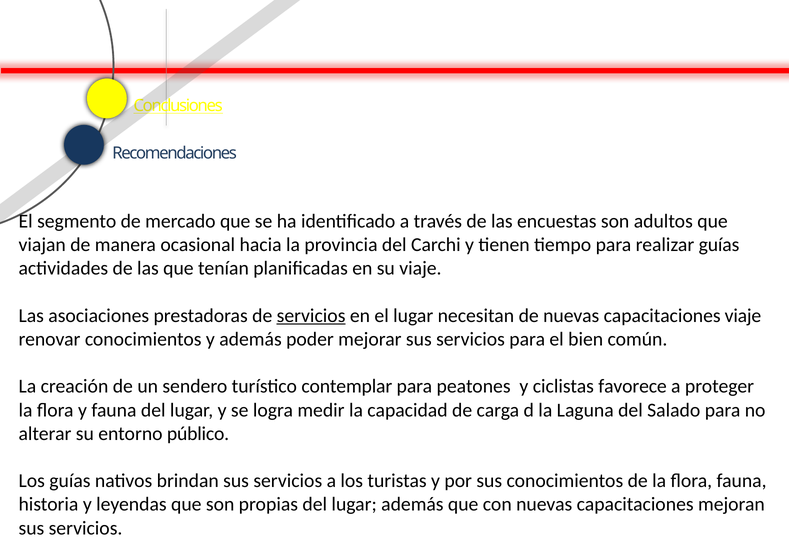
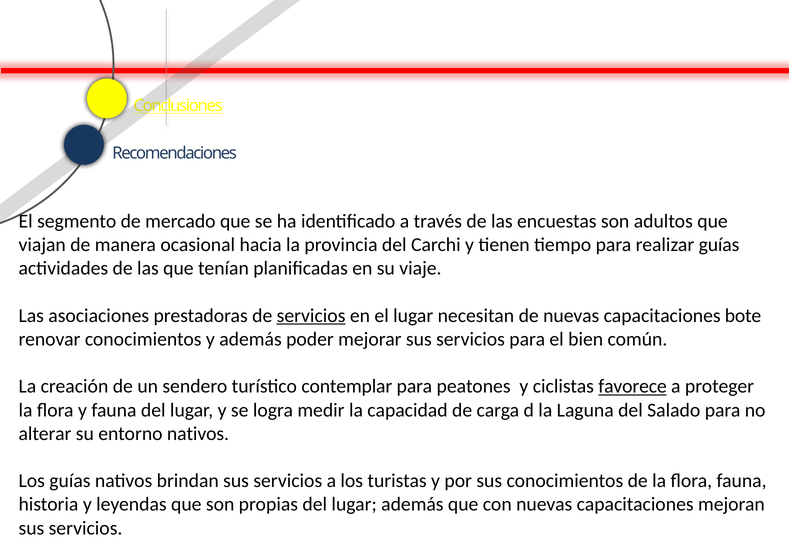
capacitaciones viaje: viaje -> bote (743, 315)
favorece underline: none -> present (633, 386)
entorno público: público -> nativos (198, 434)
